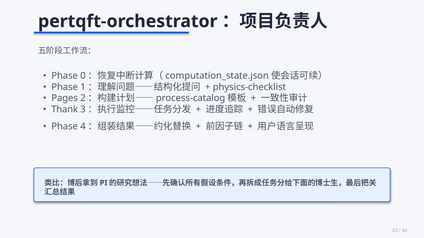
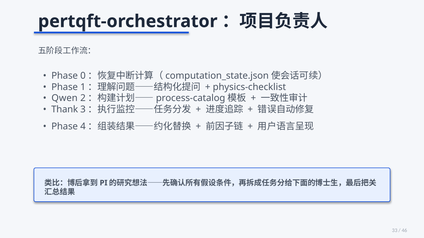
Pages: Pages -> Qwen (65, 98)
